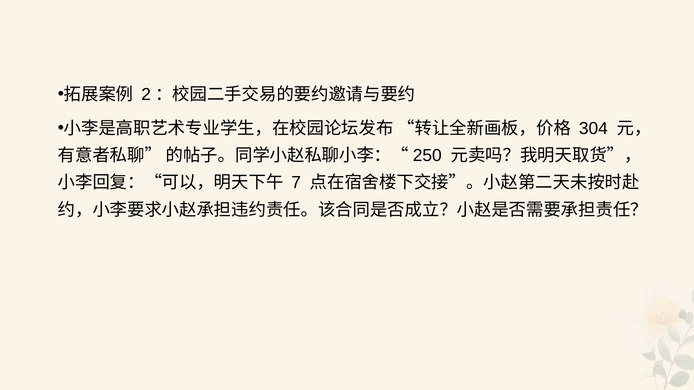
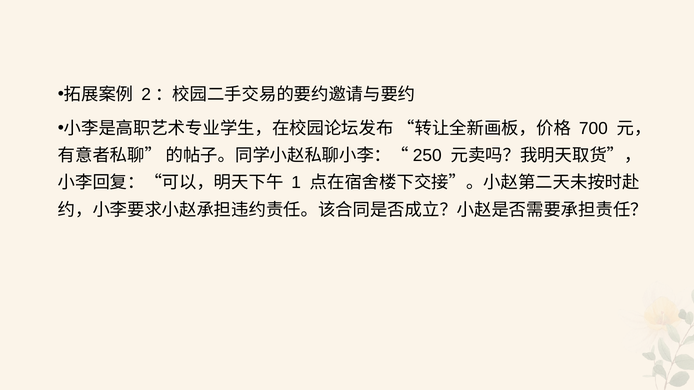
304: 304 -> 700 (593, 129)
7: 7 -> 1 (296, 183)
